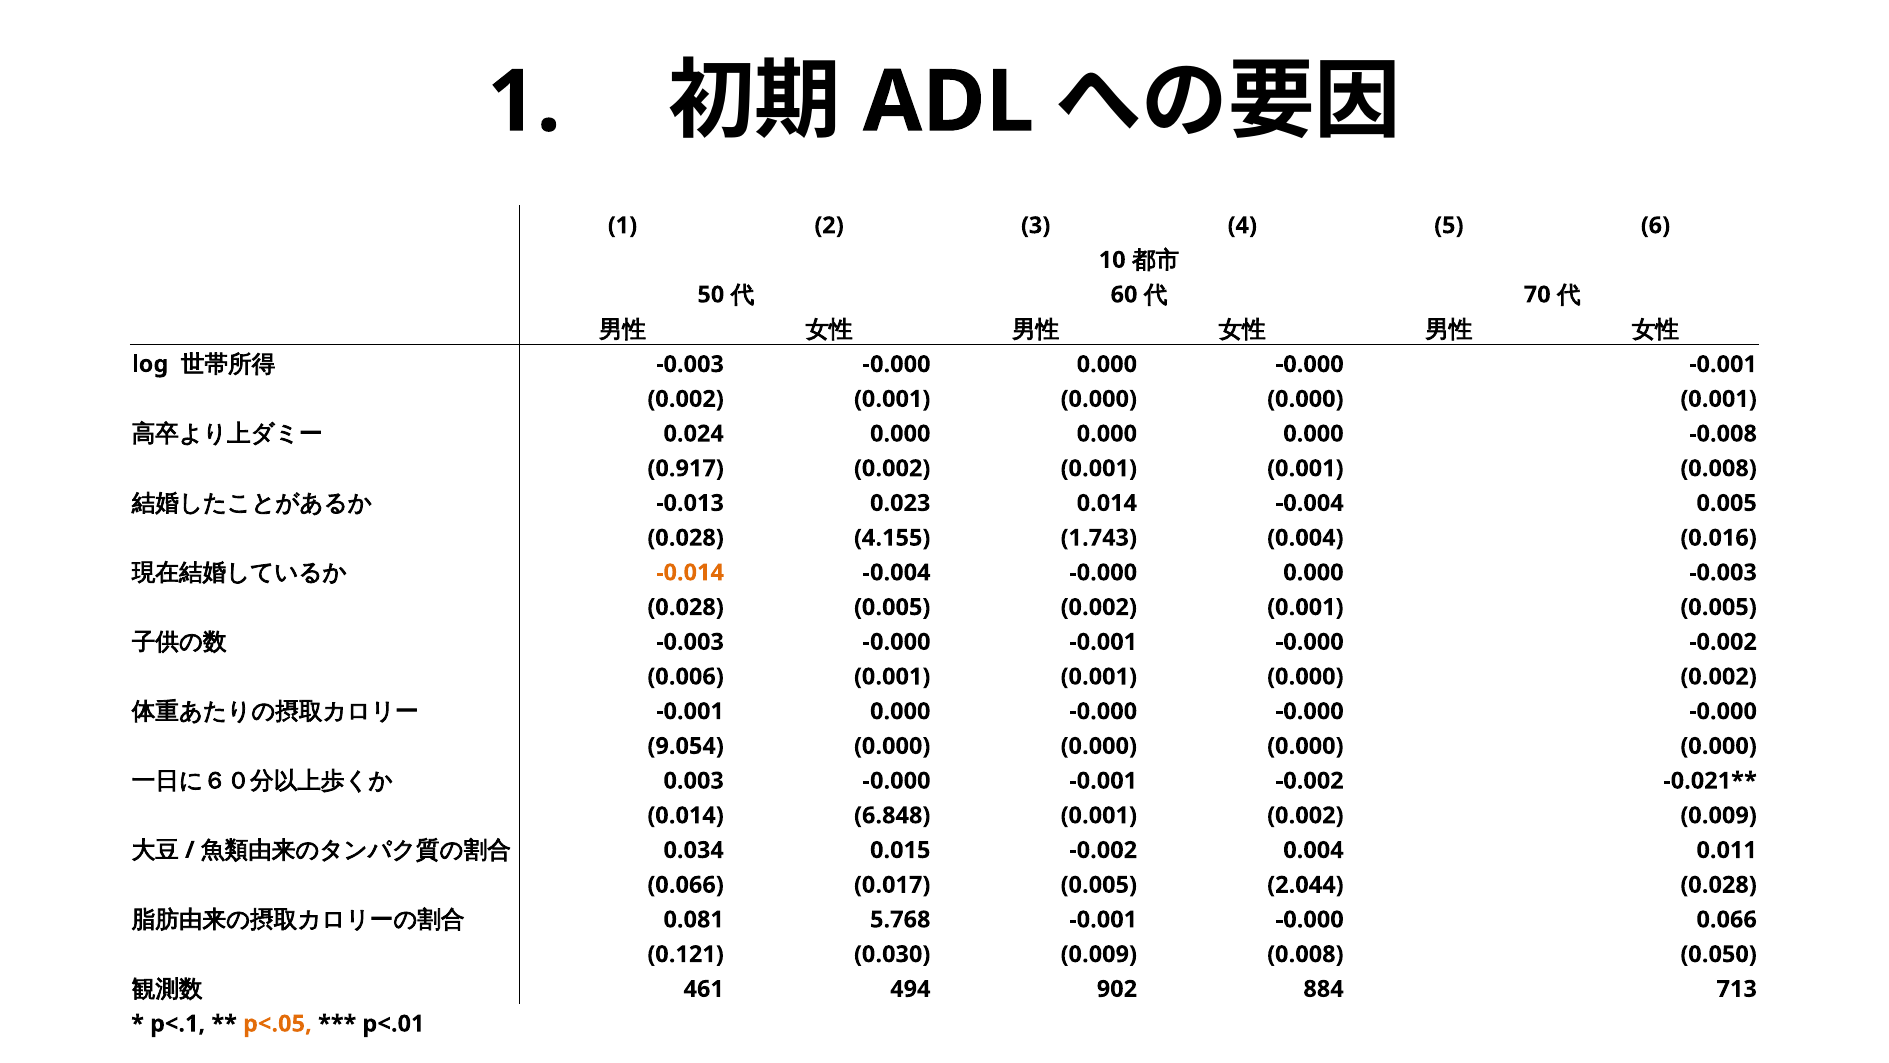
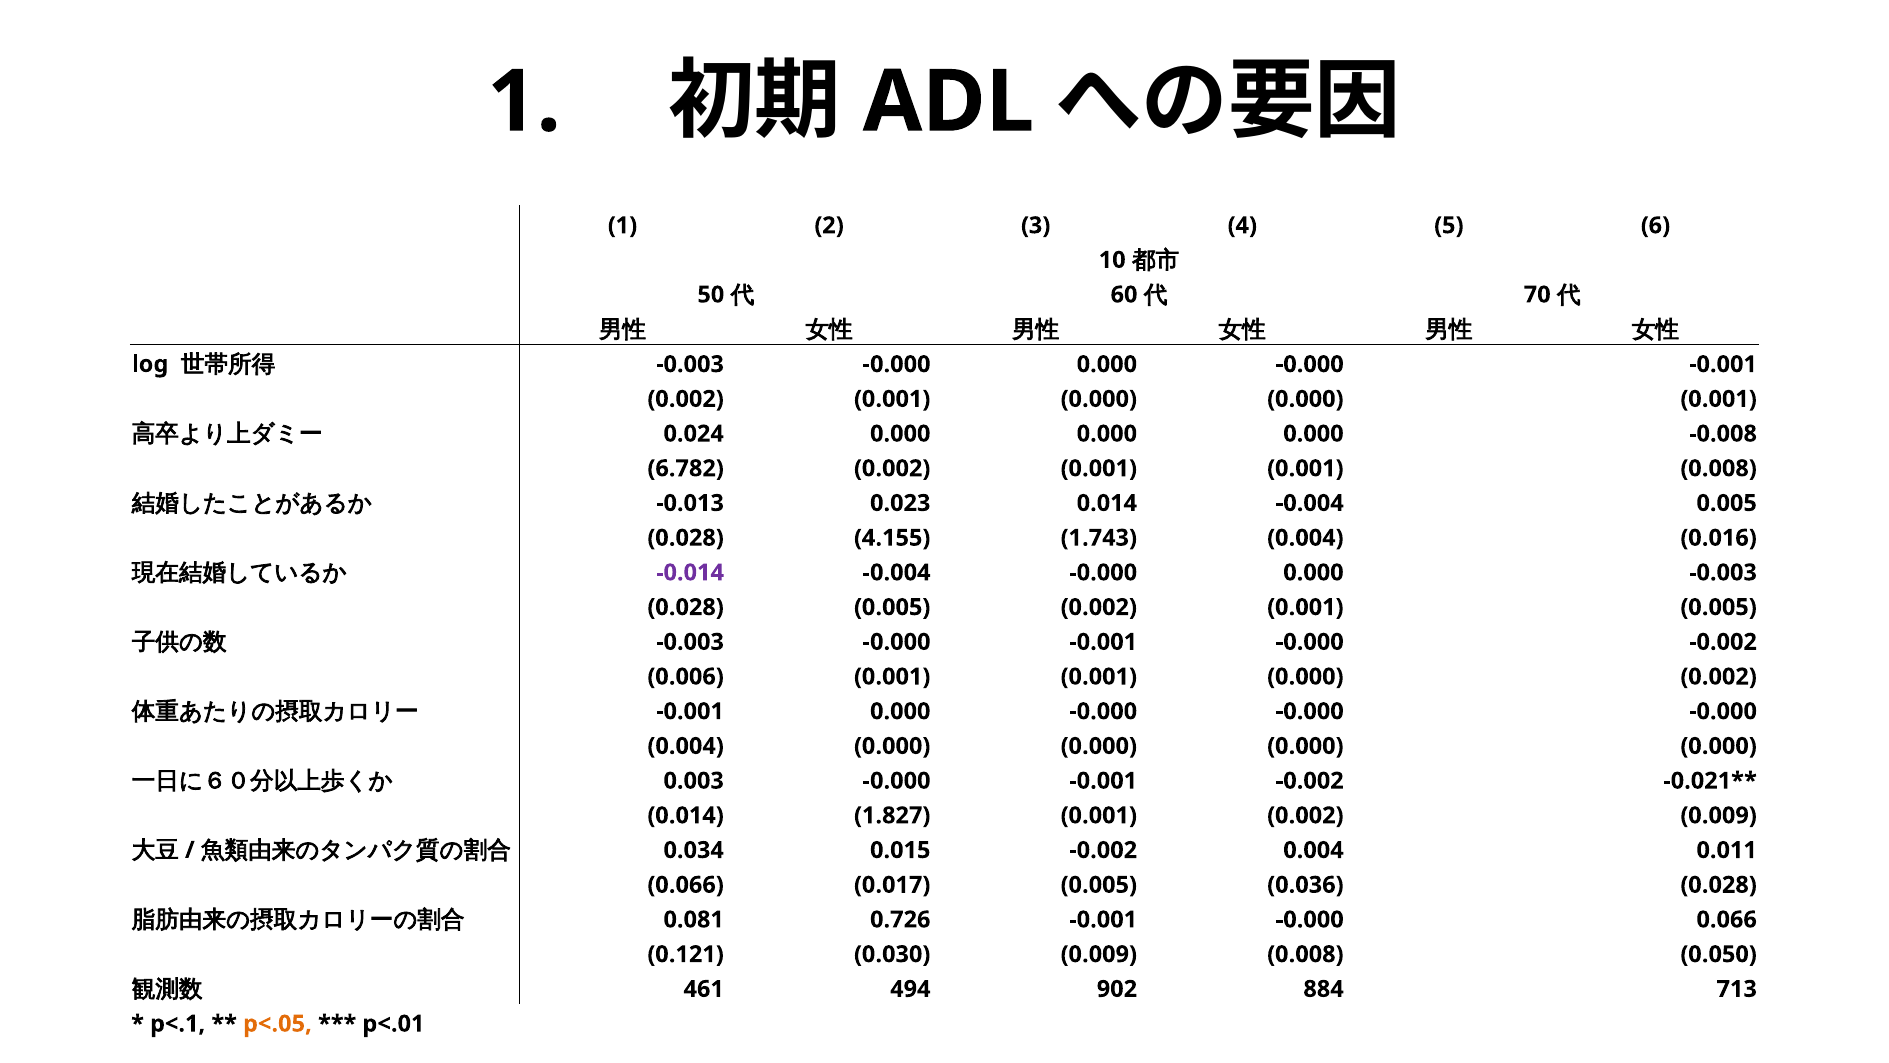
0.917: 0.917 -> 6.782 (686, 468)
-0.014 colour: orange -> purple (690, 572)
9.054: 9.054 -> 0.004 (686, 746)
6.848: 6.848 -> 1.827 (892, 815)
2.044: 2.044 -> 0.036 (1305, 885)
5.768: 5.768 -> 0.726 (900, 919)
